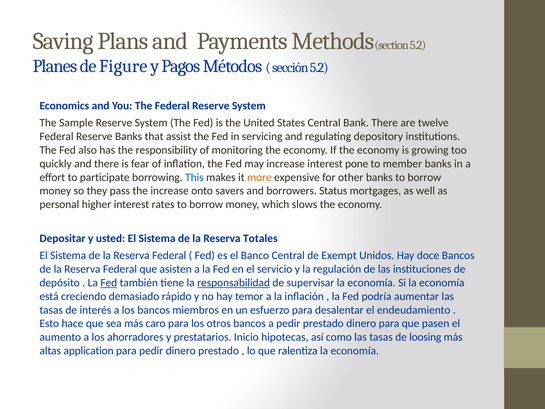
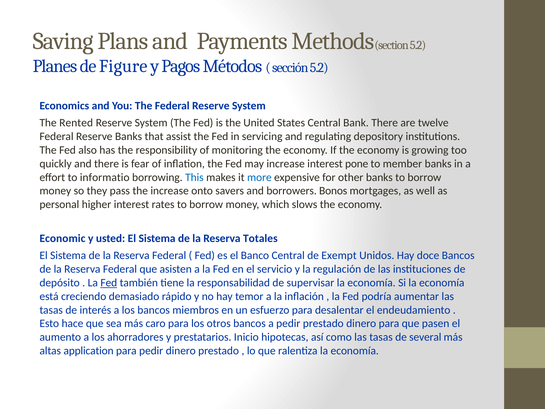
Sample: Sample -> Rented (76, 123)
participate: participate -> informatio (105, 177)
more colour: orange -> blue (259, 177)
Status: Status -> Bonos (333, 191)
Depositar: Depositar -> Economic (62, 238)
responsabilidad underline: present -> none (234, 283)
loosing: loosing -> several (425, 337)
